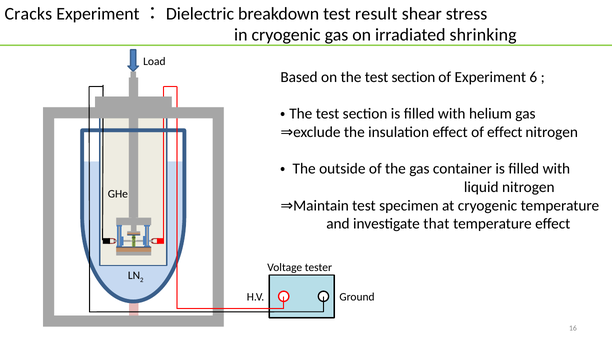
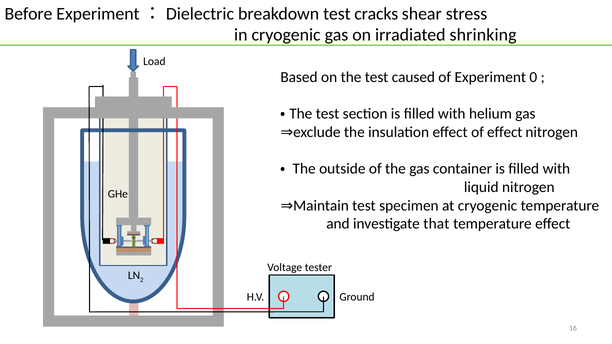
Cracks: Cracks -> Before (29, 14)
result: result -> cracks (376, 14)
the test section: section -> caused (413, 77)
6: 6 -> 0 (533, 77)
